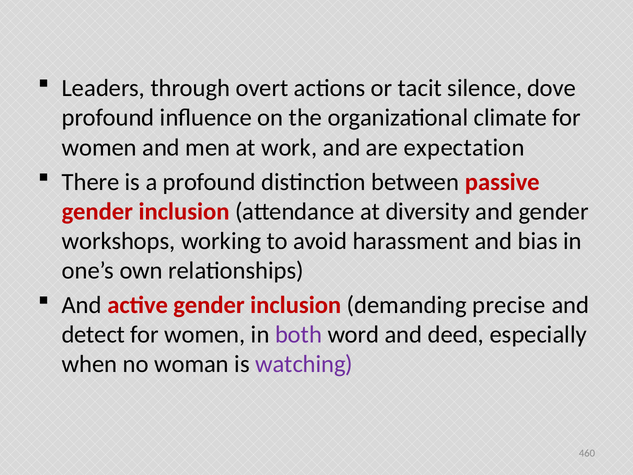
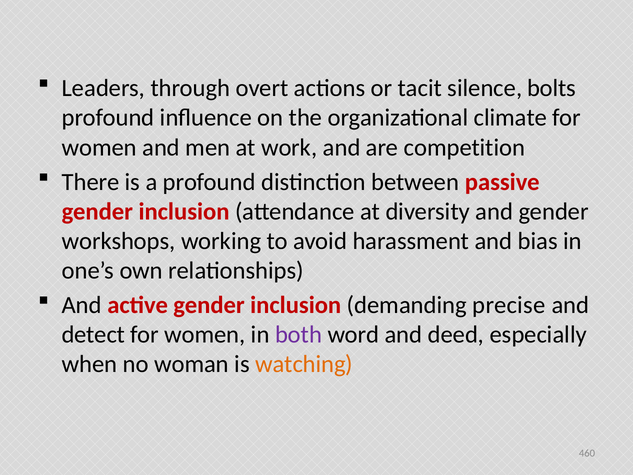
dove: dove -> bolts (551, 88)
expectation: expectation -> competition (464, 147)
watching colour: purple -> orange (304, 364)
